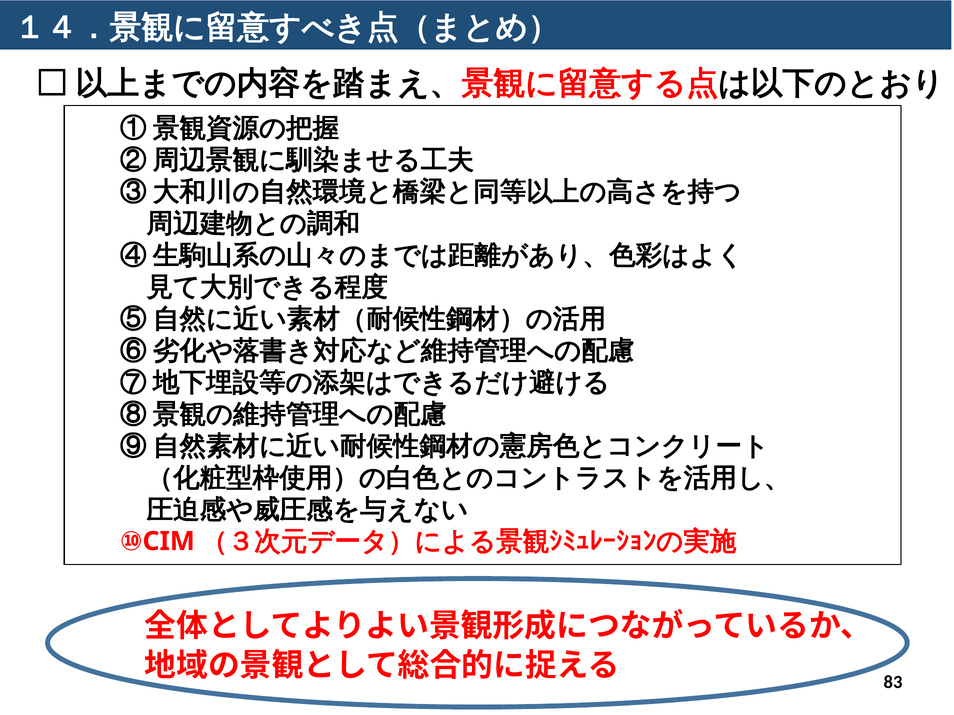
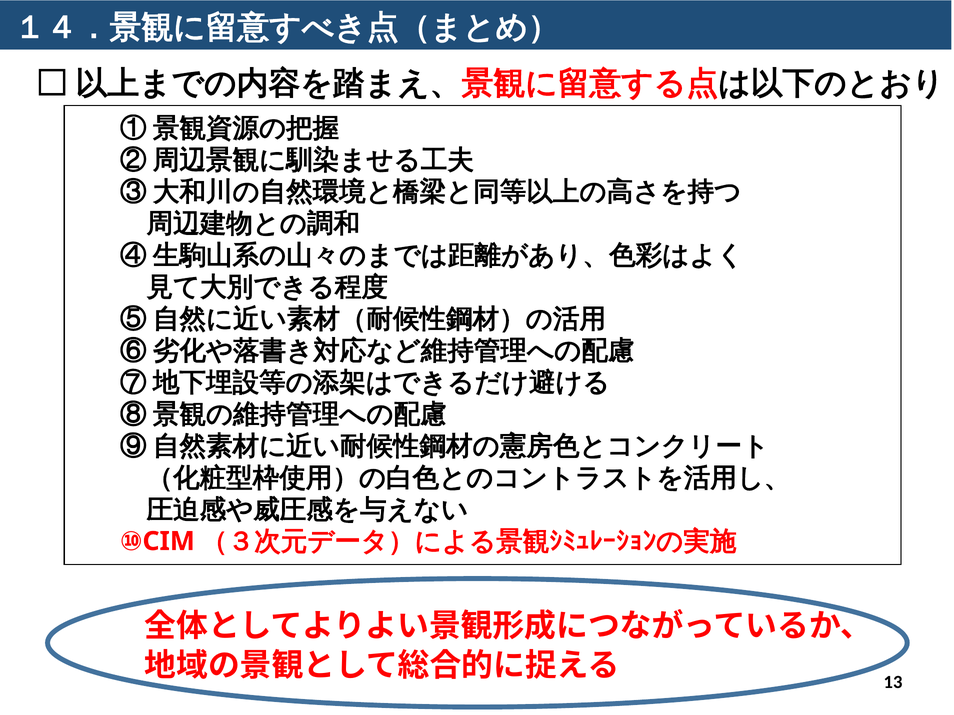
83: 83 -> 13 (893, 683)
